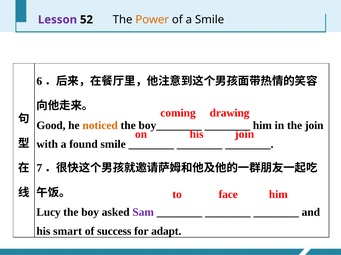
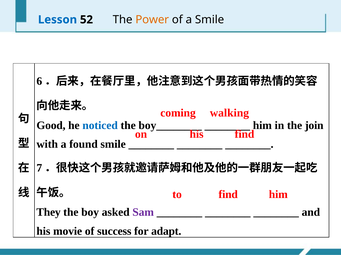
Lesson colour: purple -> blue (57, 20)
drawing: drawing -> walking (229, 113)
noticed colour: orange -> blue (100, 126)
his join: join -> find (245, 135)
to face: face -> find (228, 195)
Lucy: Lucy -> They (49, 213)
smart: smart -> movie (68, 232)
